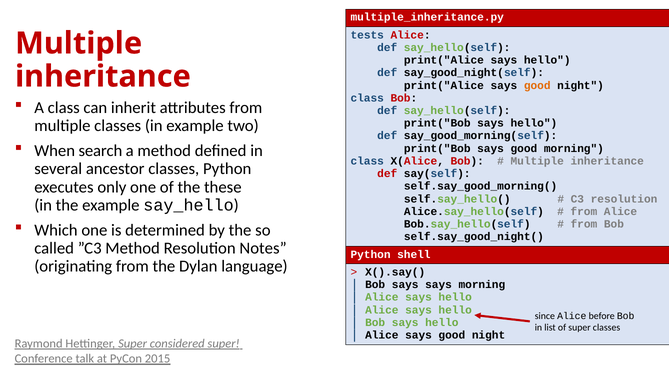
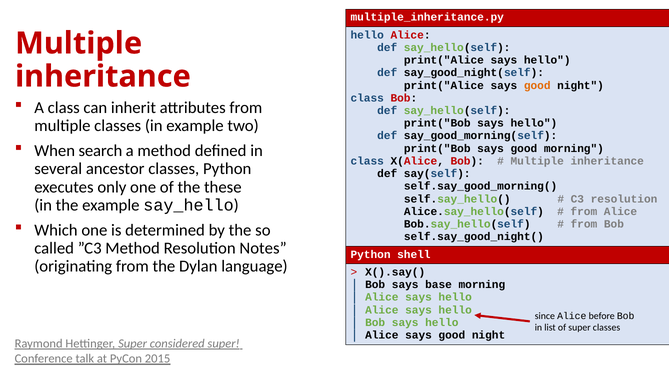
tests: tests -> hello (367, 35)
def colour: red -> black (387, 174)
says says: says -> base (439, 285)
